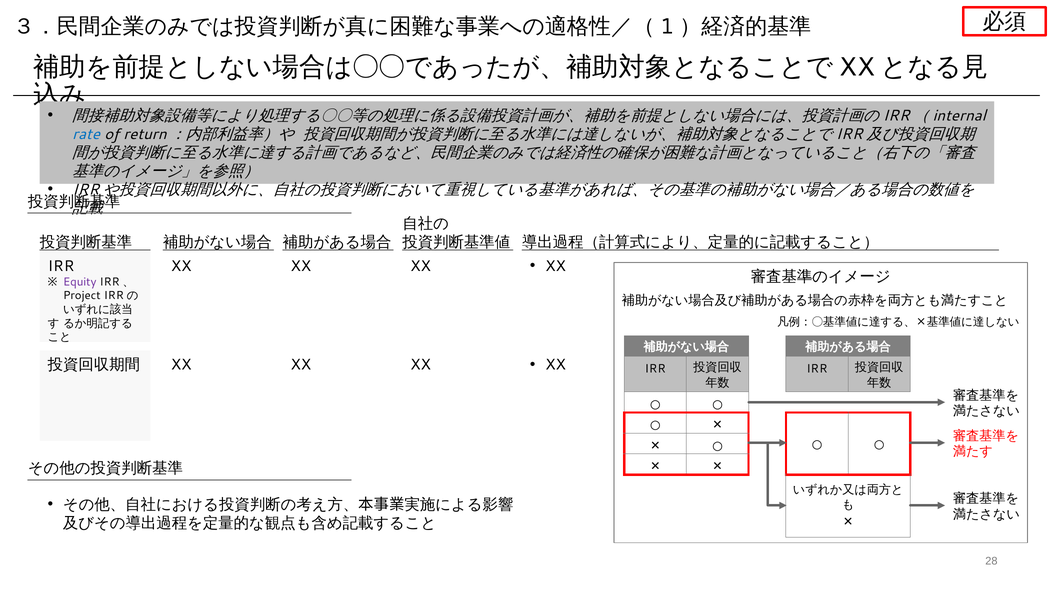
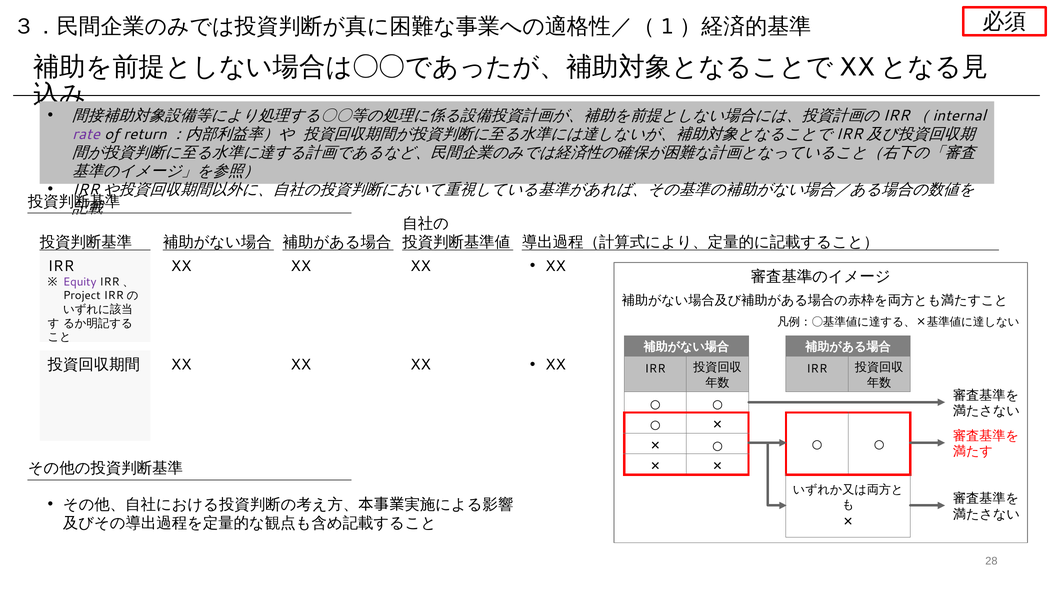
rate colour: blue -> purple (86, 134)
